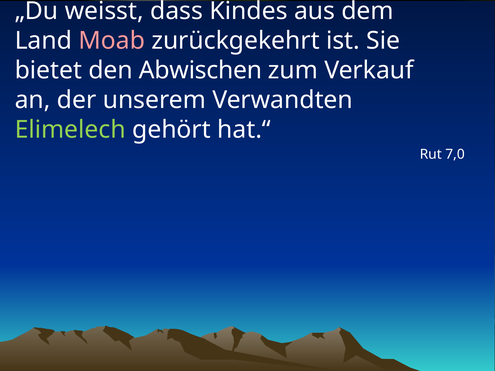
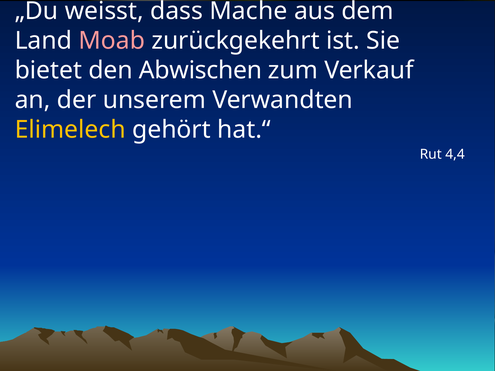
Kindes: Kindes -> Mache (248, 11)
Elimelech colour: light green -> yellow (70, 130)
7,0: 7,0 -> 4,4 (455, 154)
